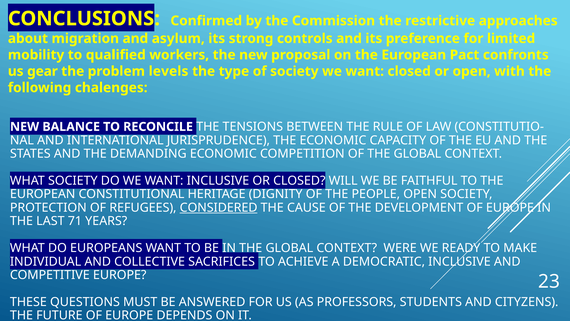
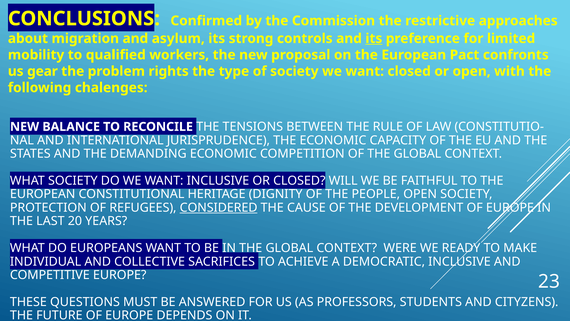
its underline: none -> present (374, 38)
levels: levels -> rights (169, 71)
71: 71 -> 20 (75, 221)
